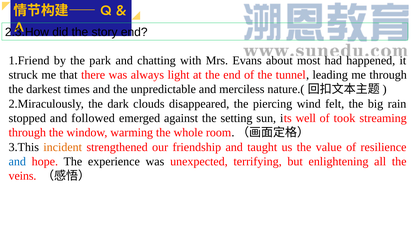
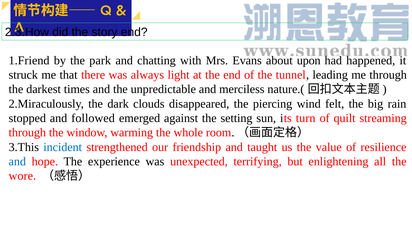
most: most -> upon (309, 60)
well: well -> turn (306, 118)
took: took -> quilt (345, 118)
incident colour: orange -> blue (63, 147)
veins: veins -> wore (22, 176)
